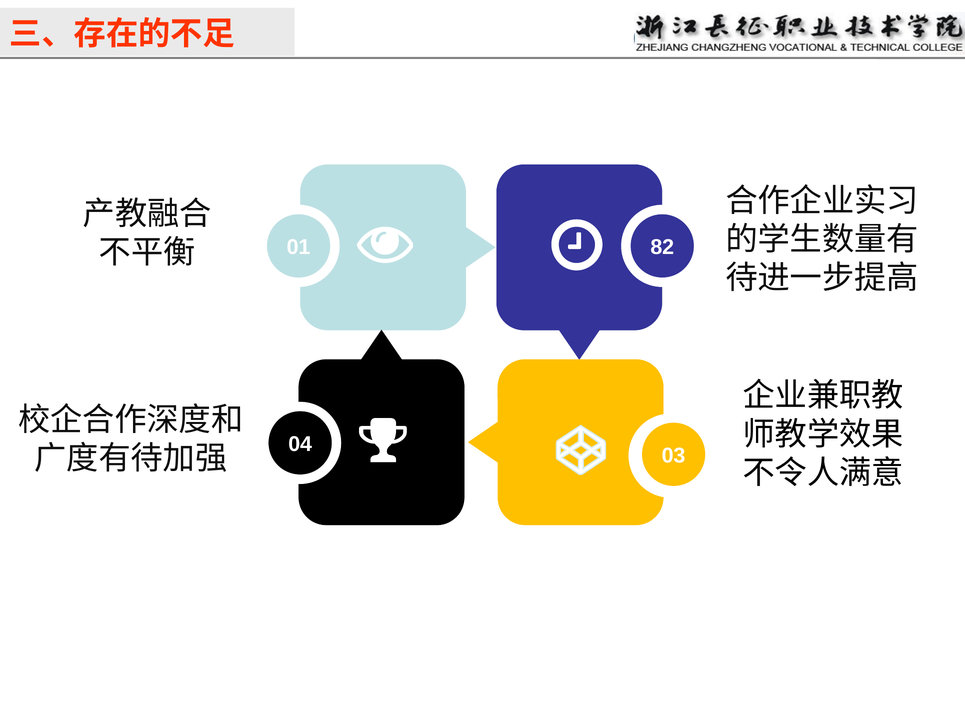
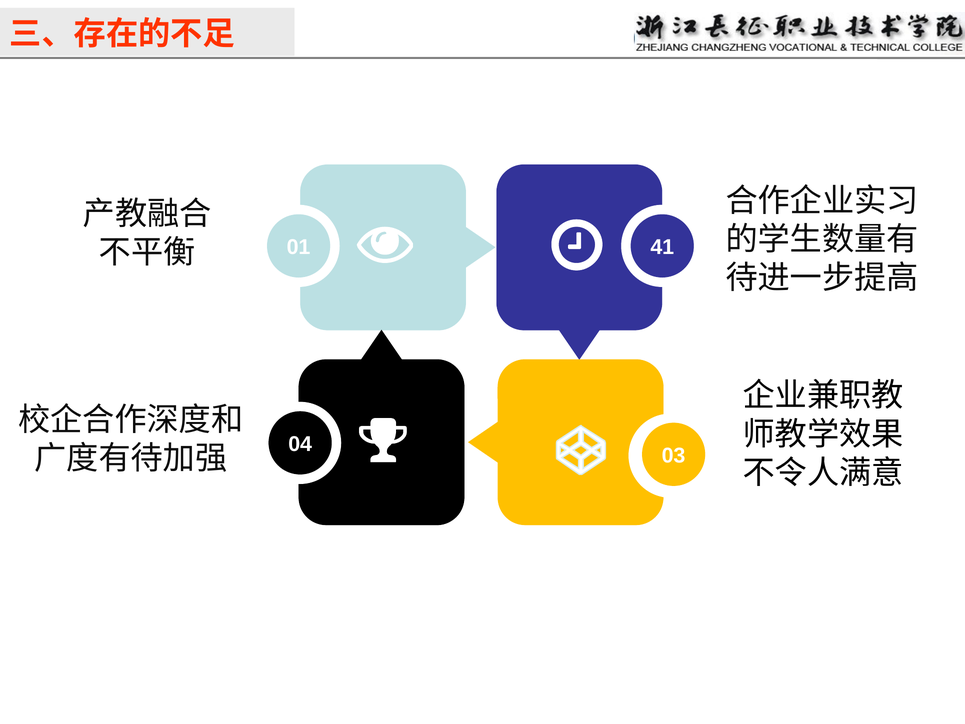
82: 82 -> 41 (662, 247)
